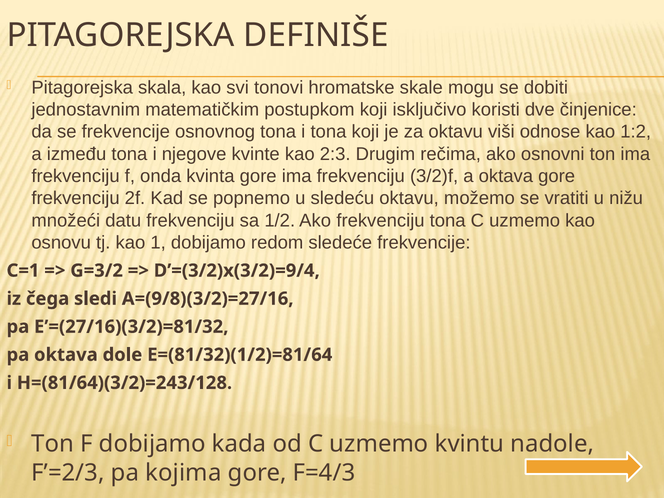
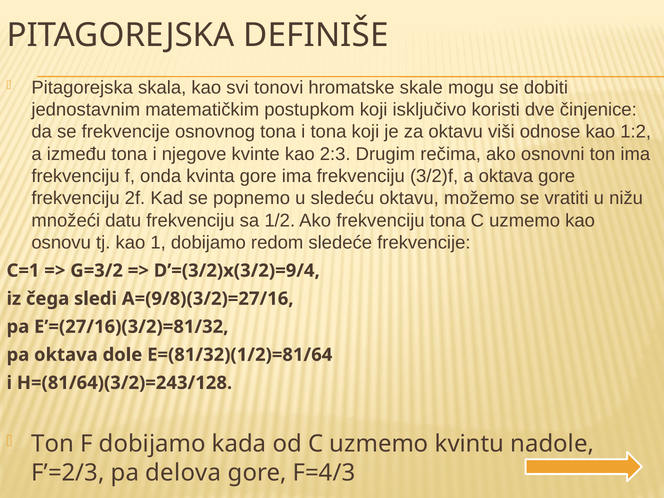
kojima: kojima -> delova (183, 473)
